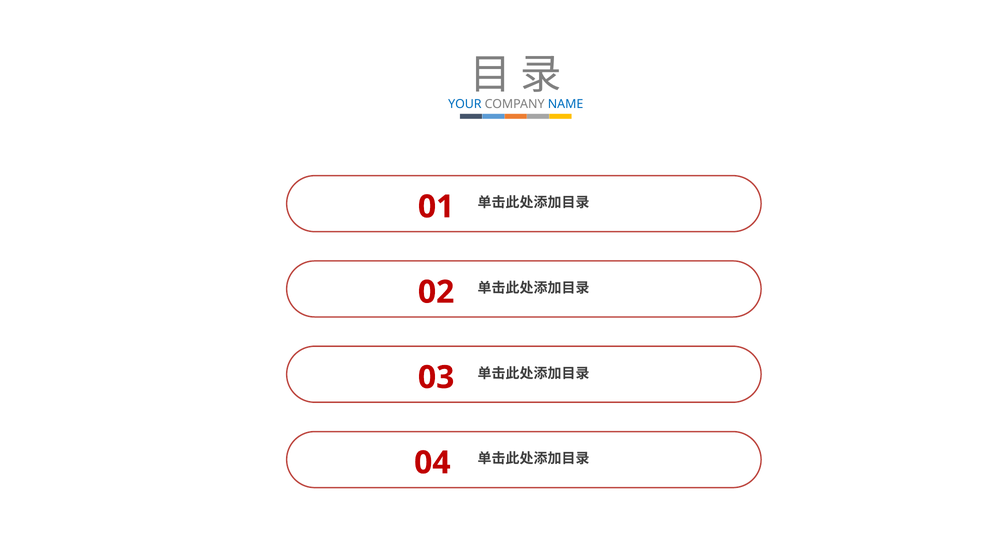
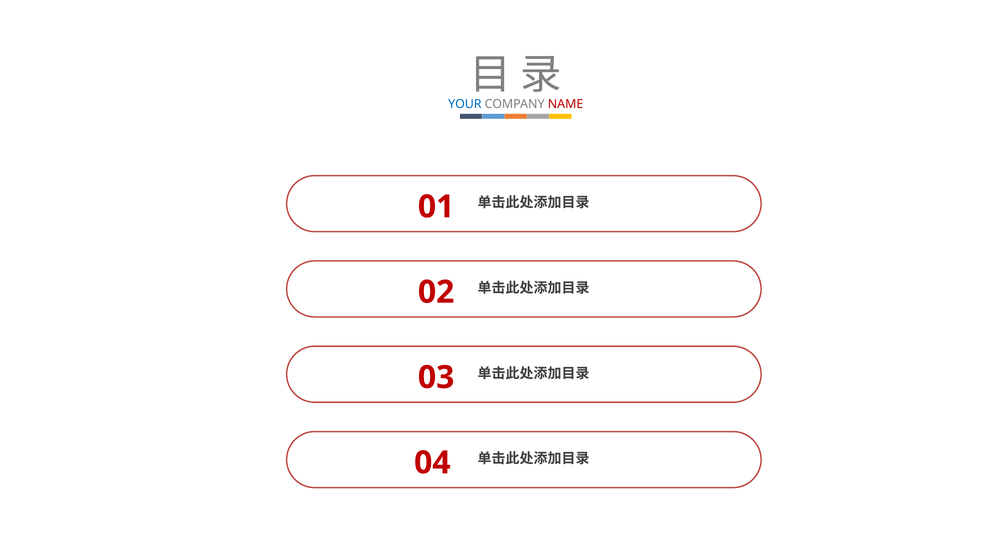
NAME colour: blue -> red (566, 104)
